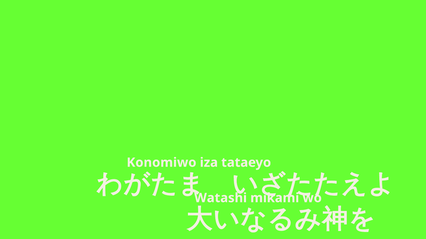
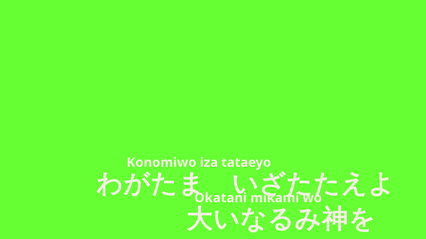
Watashi: Watashi -> Okatani (221, 198)
